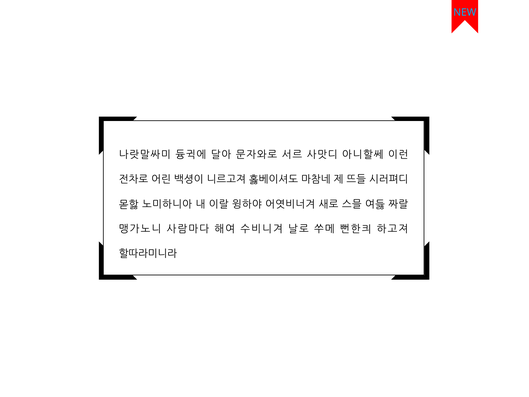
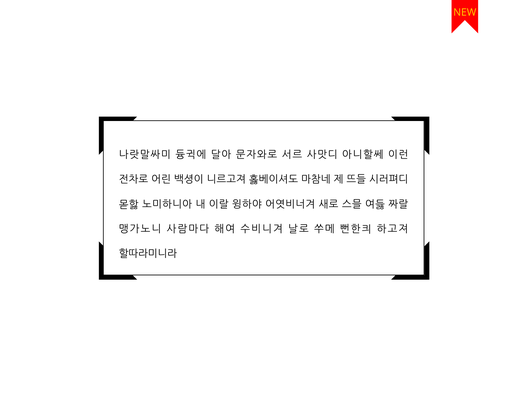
NEW colour: light blue -> yellow (465, 13)
